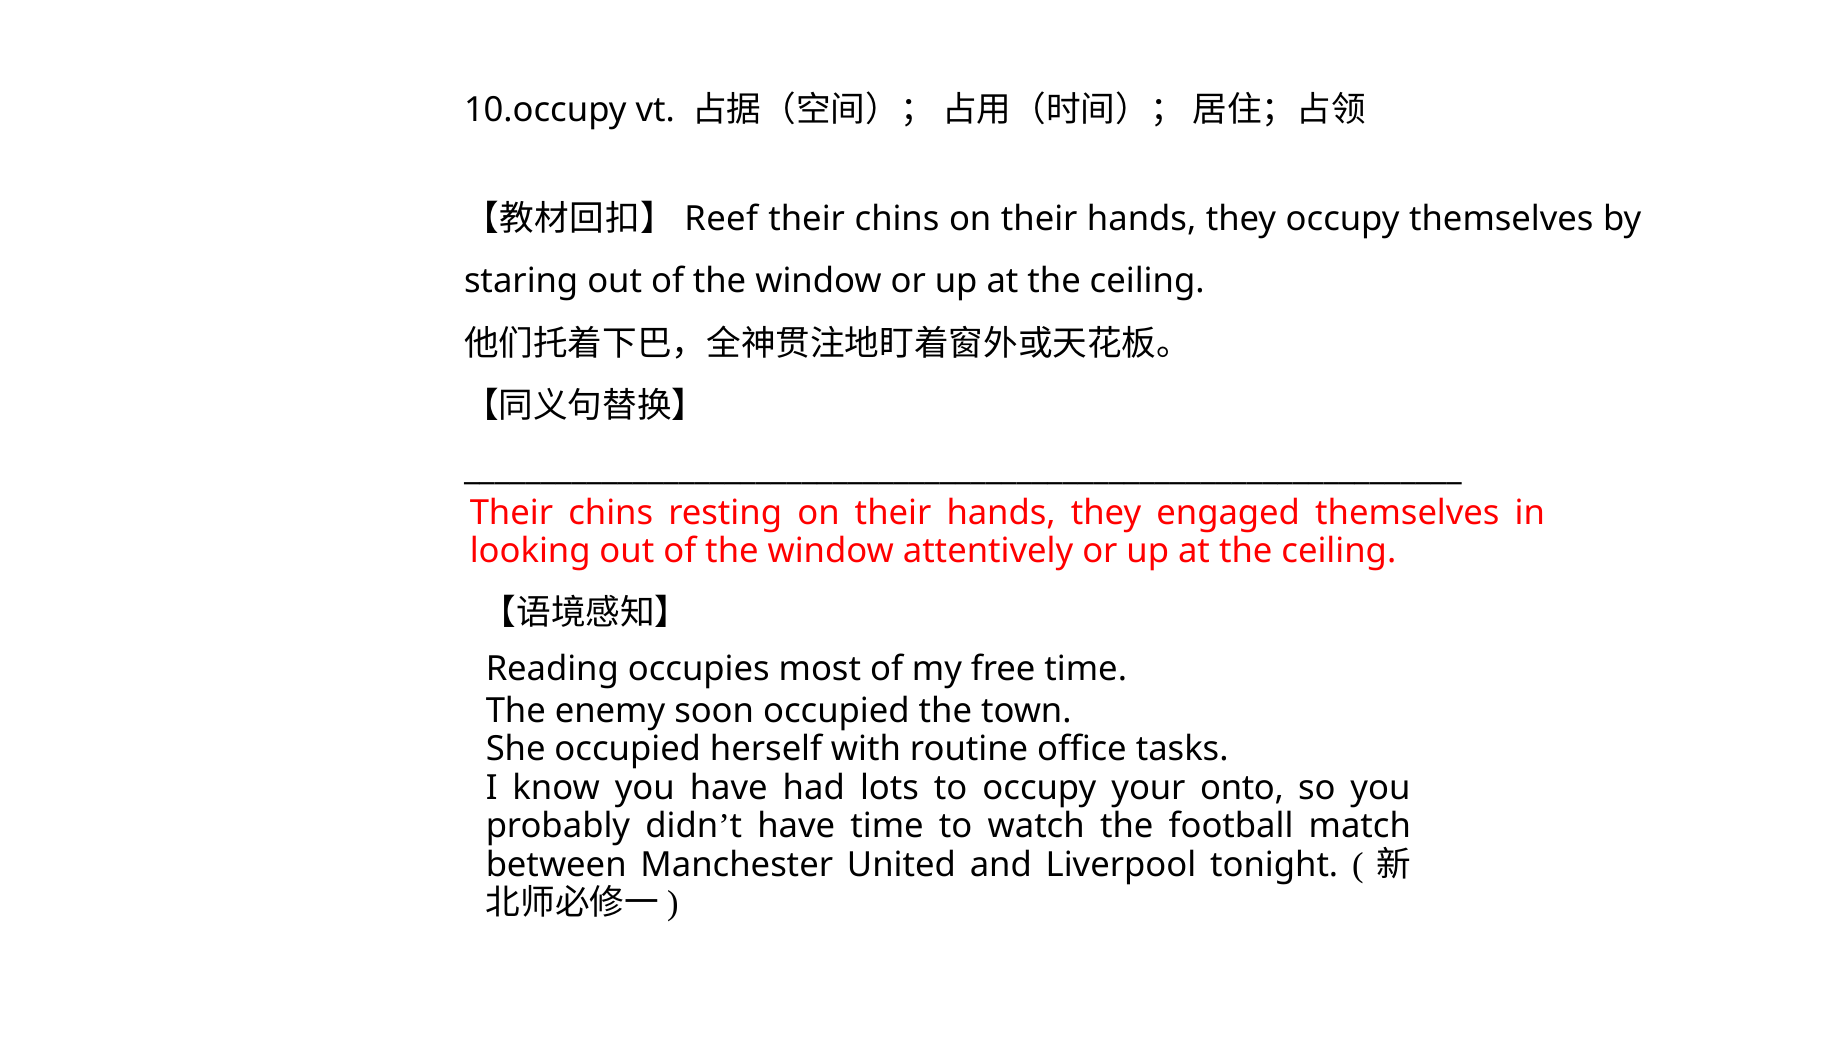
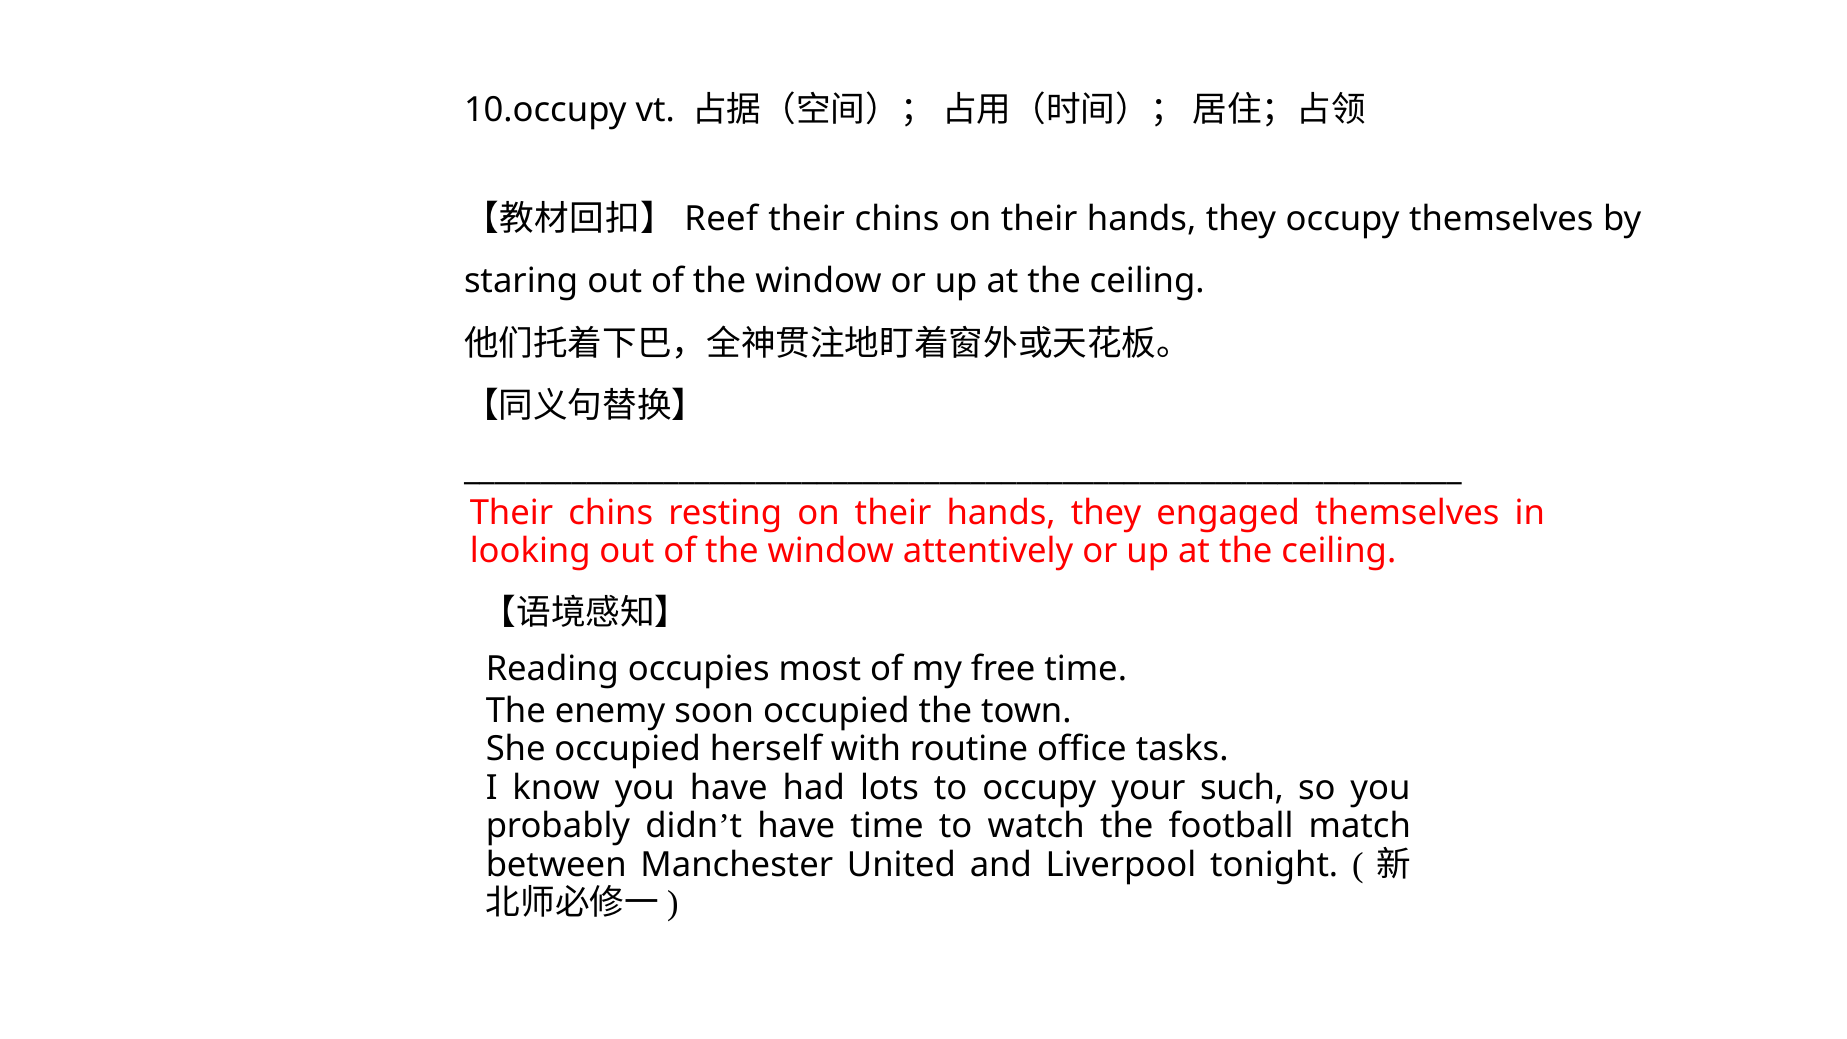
onto: onto -> such (1242, 788)
